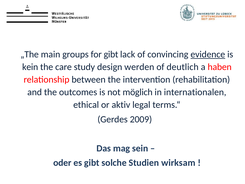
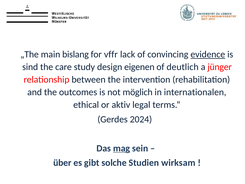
groups: groups -> bislang (76, 54)
for gibt: gibt -> vffr (111, 54)
kein: kein -> sind (30, 67)
werden: werden -> eigenen (139, 67)
haben: haben -> jünger (220, 67)
2009: 2009 -> 2024 (141, 119)
mag underline: none -> present (122, 148)
oder: oder -> über (62, 163)
